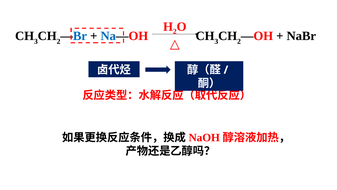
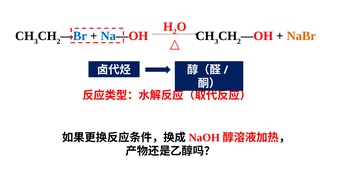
NaBr colour: black -> orange (301, 36)
